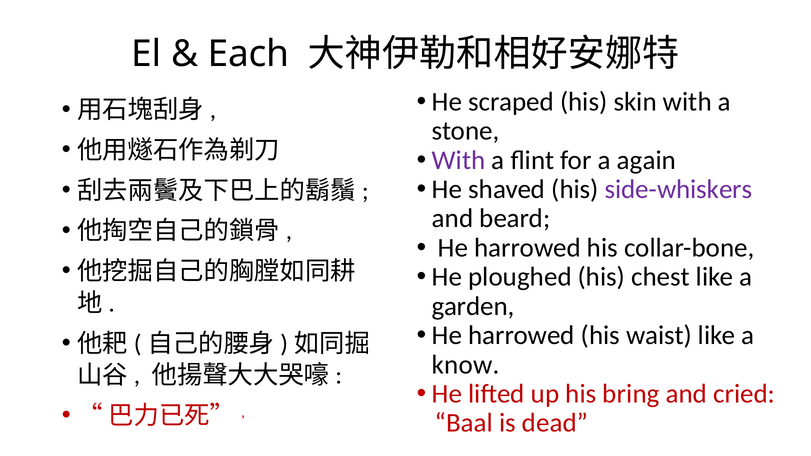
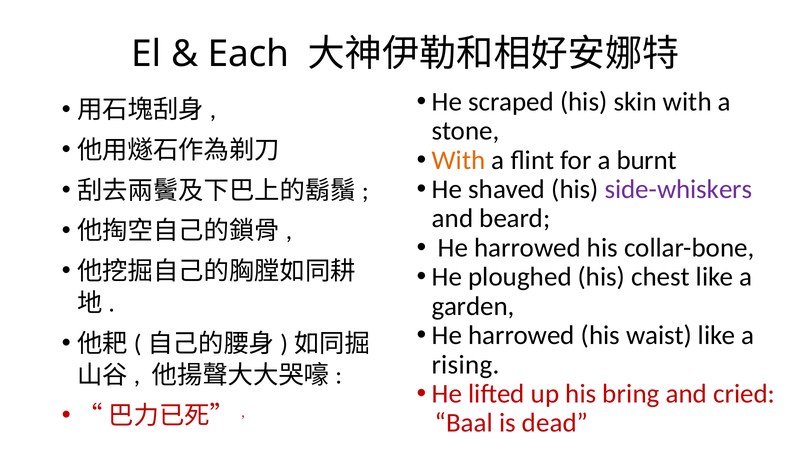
With colour: purple -> orange (459, 160)
again: again -> burnt (647, 160)
know: know -> rising (466, 365)
